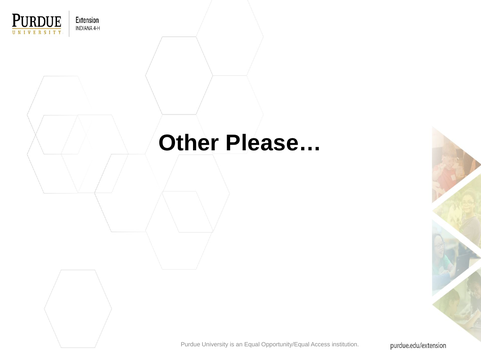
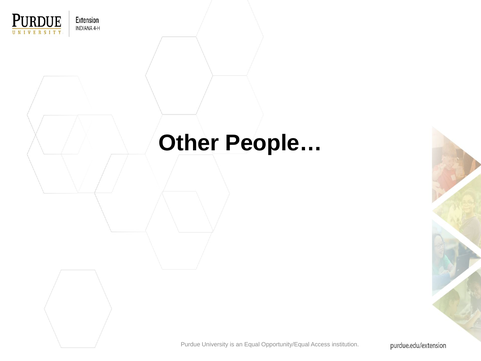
Please…: Please… -> People… (274, 143)
